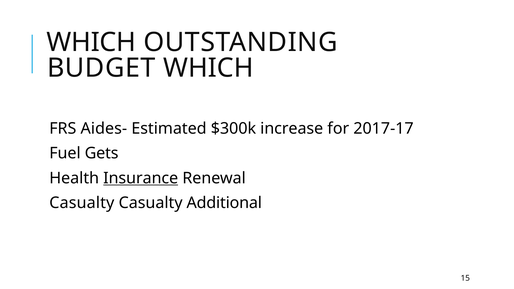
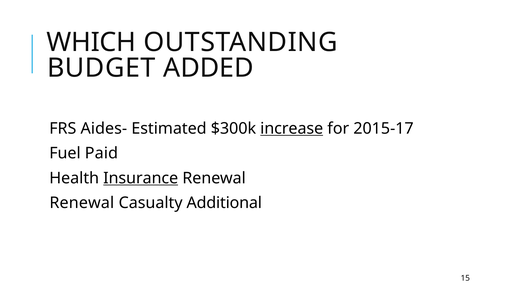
BUDGET WHICH: WHICH -> ADDED (208, 68)
increase underline: none -> present (292, 129)
2017-17: 2017-17 -> 2015-17 (383, 129)
Gets: Gets -> Paid (101, 153)
Casualty: Casualty -> Renewal (82, 203)
